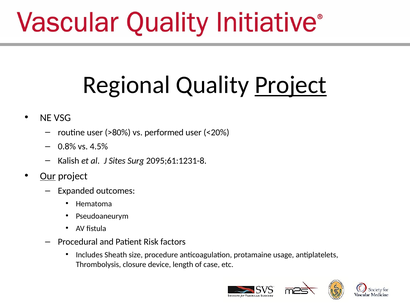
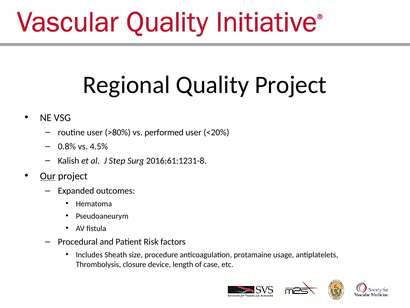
Project underline: present -> none (291, 85)
Sites: Sites -> Step (117, 160)
2095;61:1231-8: 2095;61:1231-8 -> 2016;61:1231-8 (176, 160)
